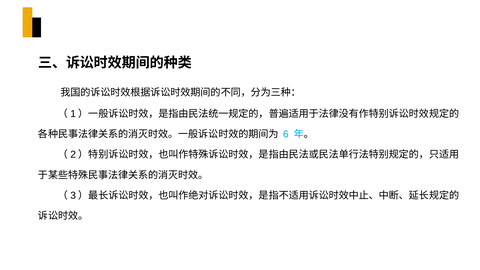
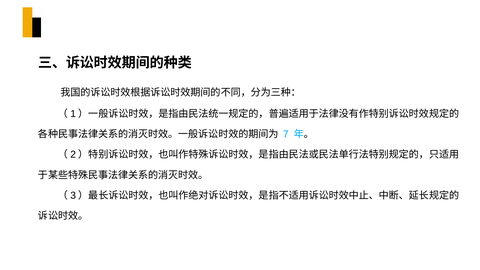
6: 6 -> 7 (286, 134)
